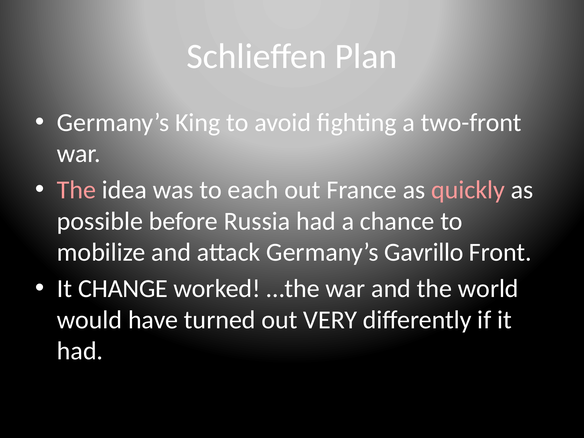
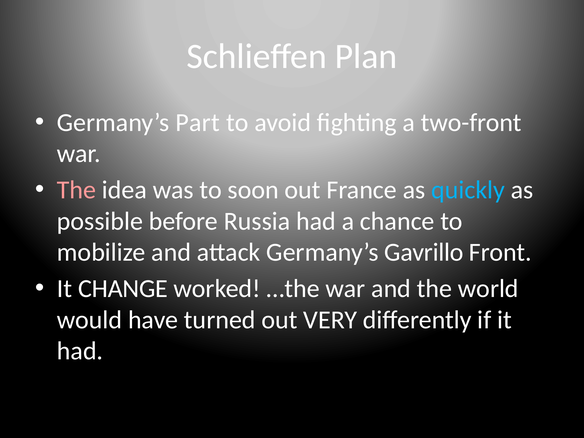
King: King -> Part (198, 123)
each: each -> soon (253, 190)
quickly colour: pink -> light blue (468, 190)
